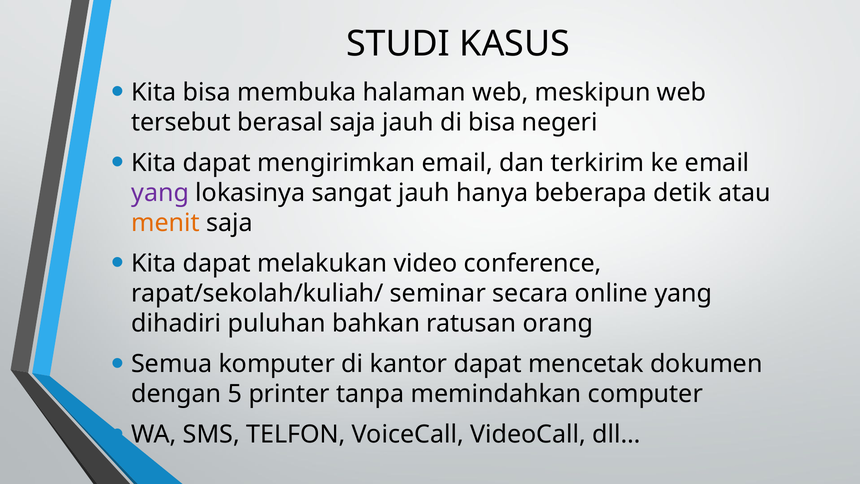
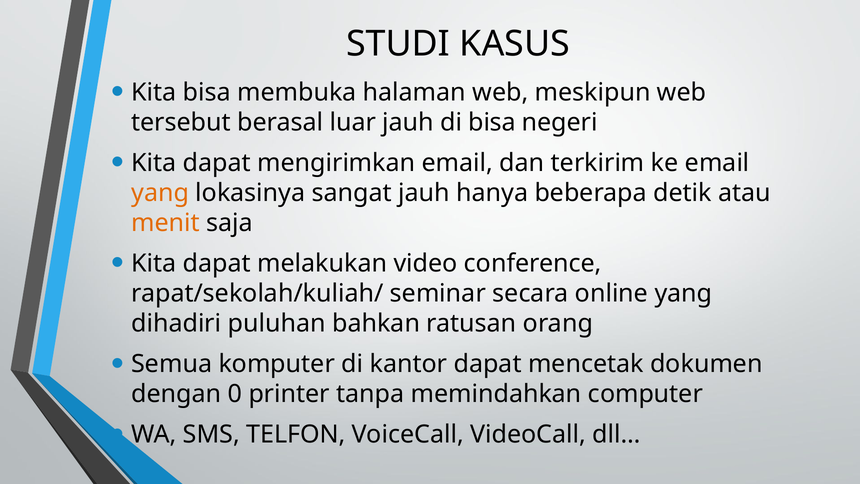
berasal saja: saja -> luar (353, 122)
yang colour: purple -> orange (160, 193)
5: 5 -> 0 (235, 394)
